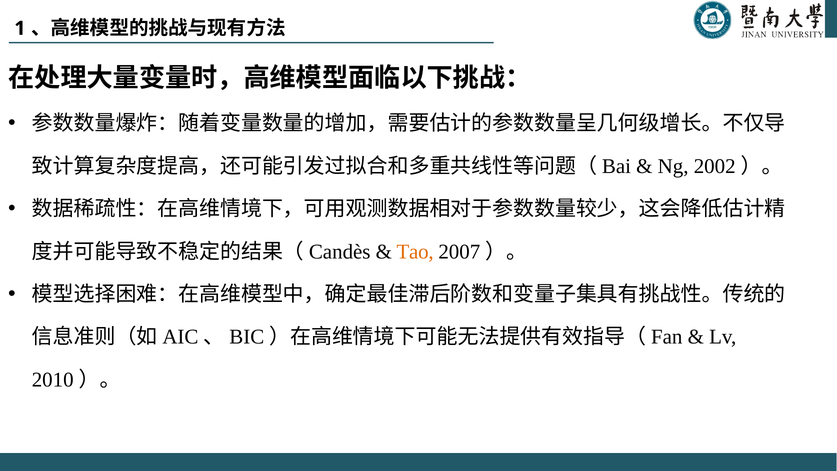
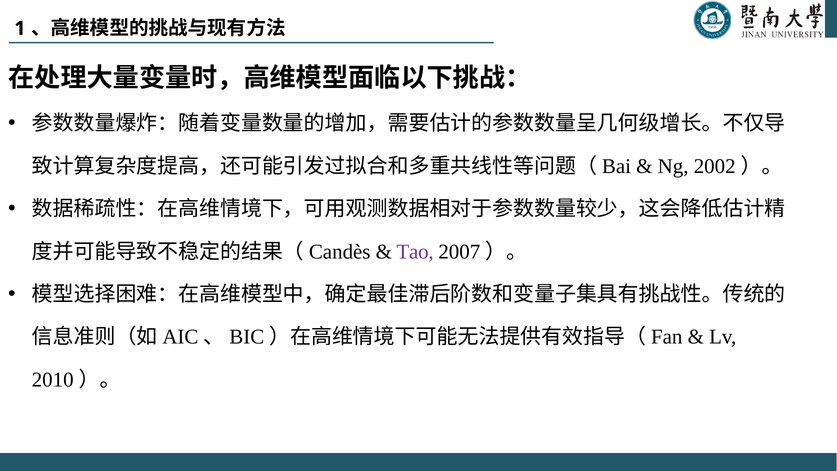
Tao colour: orange -> purple (415, 252)
